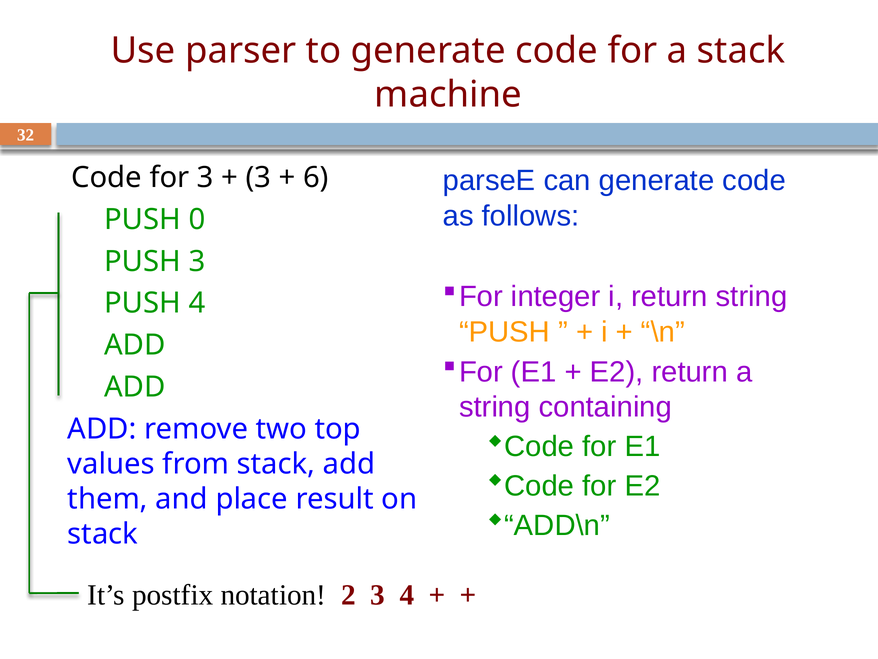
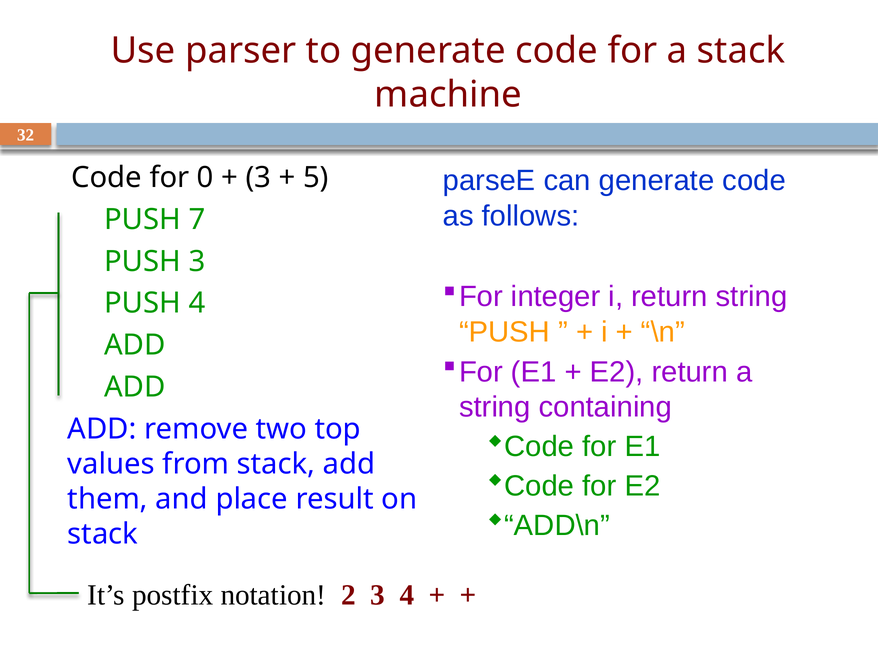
for 3: 3 -> 0 (205, 178)
6: 6 -> 5 (316, 178)
0: 0 -> 7 (197, 219)
